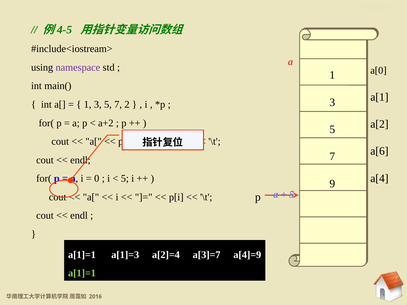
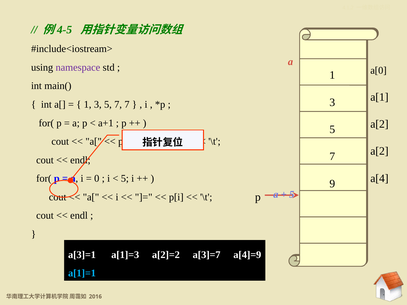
7 2: 2 -> 7 (127, 105)
a+2: a+2 -> a+1 (106, 123)
a[6: a[6 -> a[2 (379, 151)
a[1]=1: a[1]=1 -> a[3]=1 (82, 255)
a[2]=4: a[2]=4 -> a[2]=2 (166, 255)
a[1]=1 colour: light green -> light blue (82, 273)
